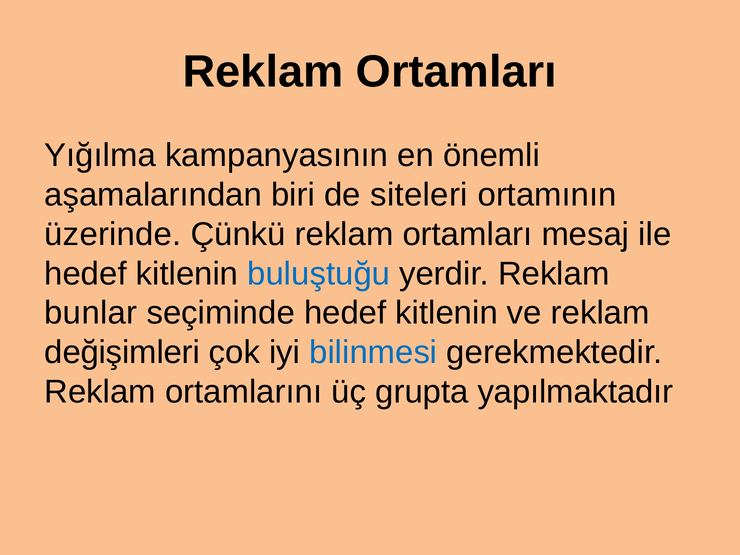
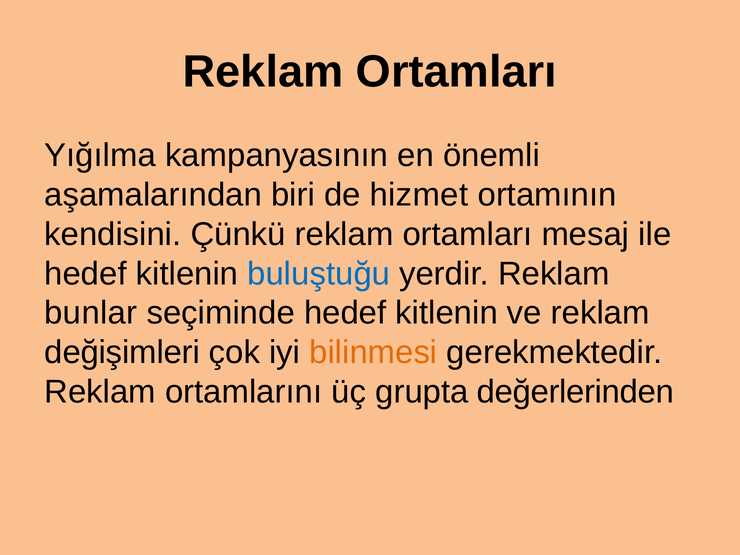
siteleri: siteleri -> hizmet (419, 195)
üzerinde: üzerinde -> kendisini (113, 234)
bilinmesi colour: blue -> orange (373, 353)
yapılmaktadır: yapılmaktadır -> değerlerinden (576, 392)
